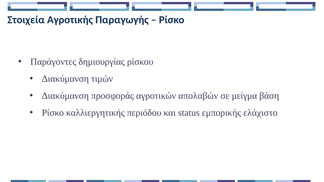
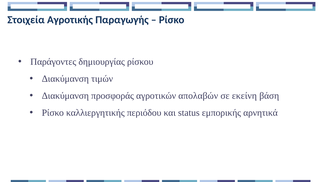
μείγμα: μείγμα -> εκείνη (244, 96)
ελάχιστο: ελάχιστο -> αρνητικά (261, 113)
